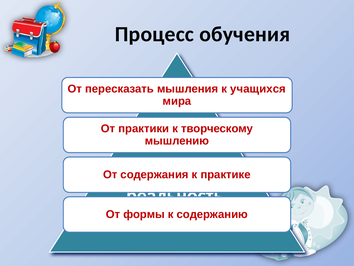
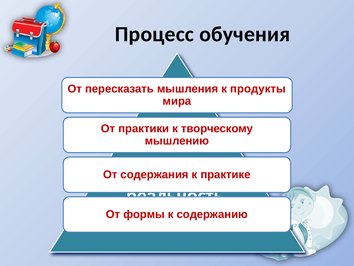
учащихся: учащихся -> продукты (258, 89)
